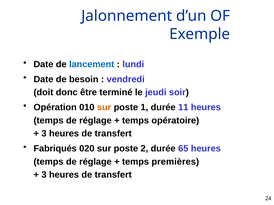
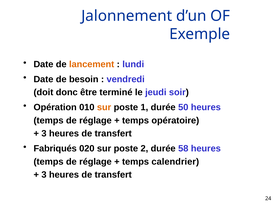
lancement colour: blue -> orange (92, 64)
11: 11 -> 50 (183, 108)
65: 65 -> 58 (183, 149)
premières: premières -> calendrier (175, 162)
